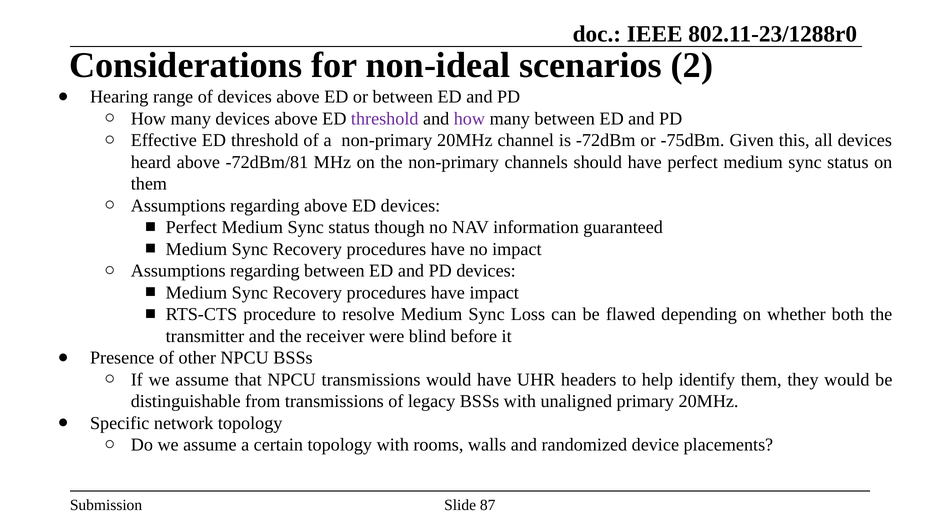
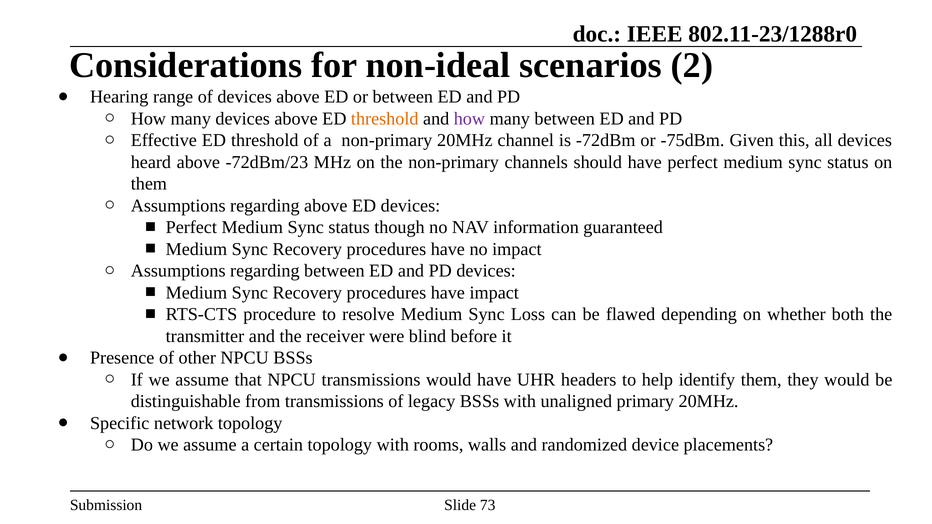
threshold colour: purple -> orange (385, 119)
-72dBm/81: -72dBm/81 -> -72dBm/23 (267, 162)
87: 87 -> 73 (488, 505)
